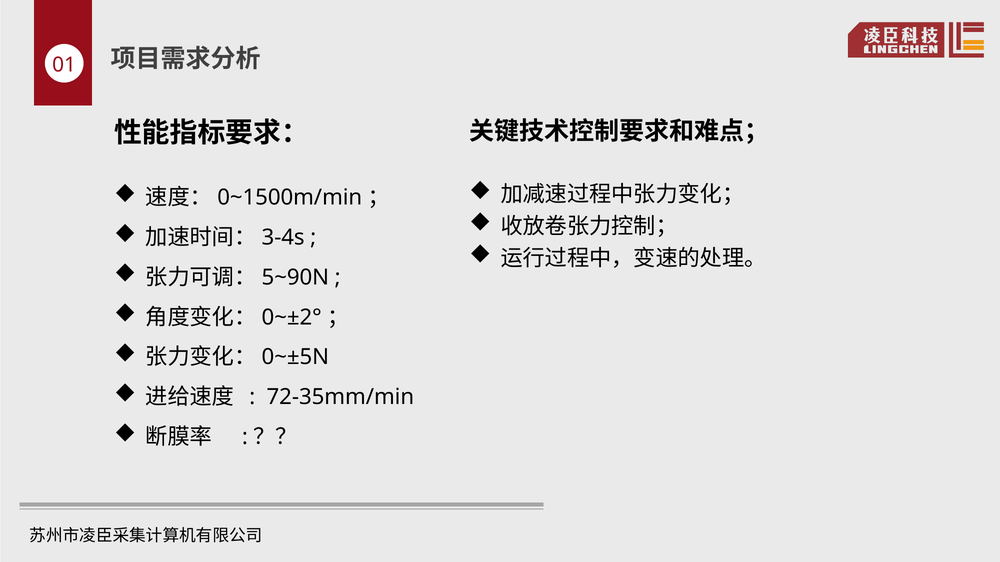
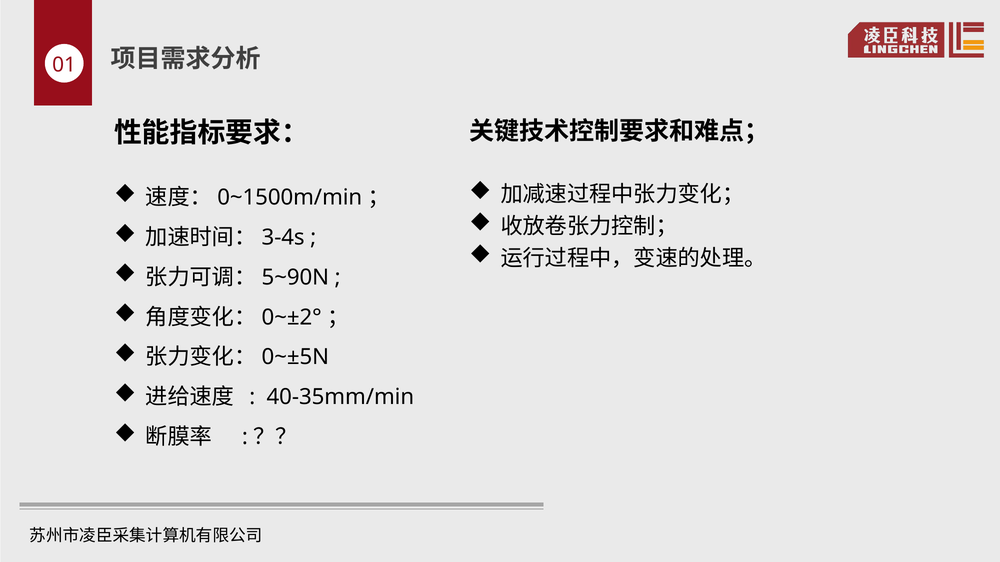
72-35mm/min: 72-35mm/min -> 40-35mm/min (340, 397)
